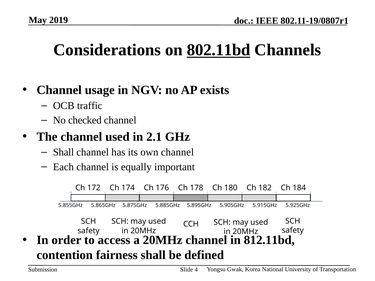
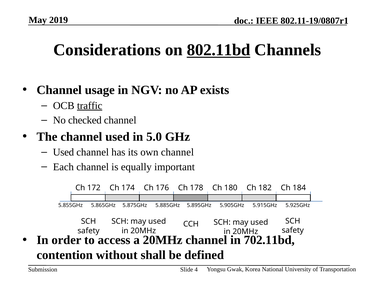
traffic underline: none -> present (90, 106)
2.1: 2.1 -> 5.0 (154, 137)
Shall: Shall -> Used (63, 152)
812.11bd: 812.11bd -> 702.11bd (269, 240)
fairness: fairness -> without (117, 255)
